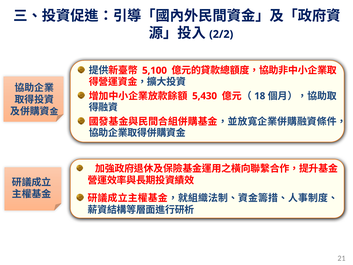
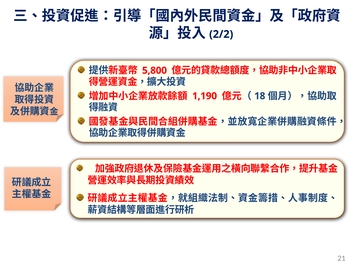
5,100: 5,100 -> 5,800 (154, 70)
5,430: 5,430 -> 1,190 (205, 96)
